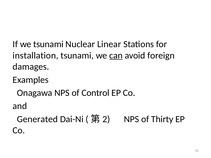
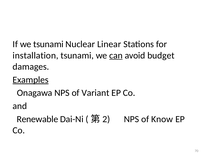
foreign: foreign -> budget (161, 56)
Examples underline: none -> present (31, 80)
Control: Control -> Variant (95, 93)
Generated: Generated -> Renewable (37, 119)
Thirty: Thirty -> Know (162, 119)
